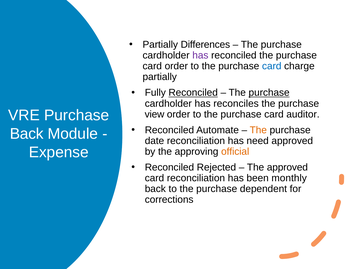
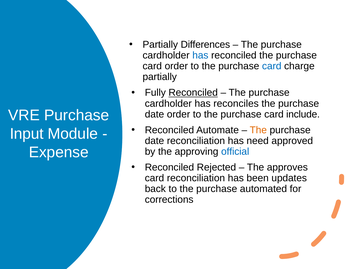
has colour: purple -> blue (200, 55)
purchase underline: present -> none (269, 93)
view: view -> date (154, 114)
auditor: auditor -> include (303, 114)
Back: Back -> Input (27, 134)
official colour: orange -> blue (235, 151)
The approved: approved -> approves (287, 167)
monthly: monthly -> updates (289, 178)
dependent: dependent -> automated (263, 188)
